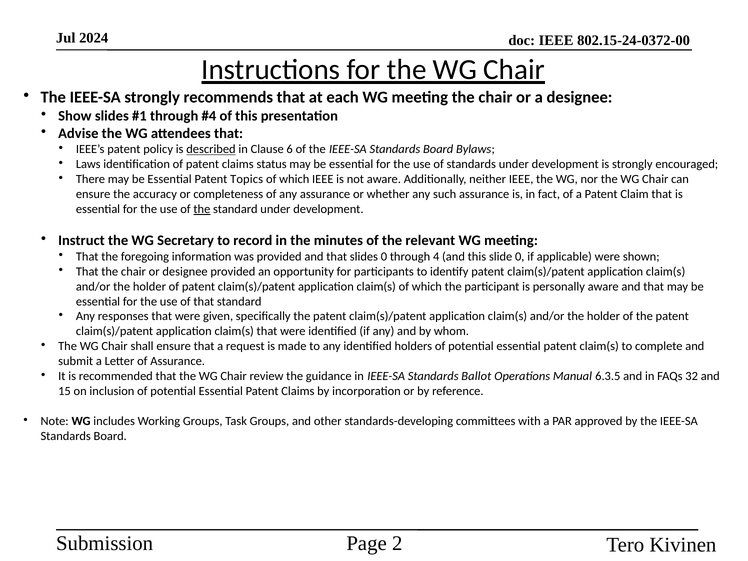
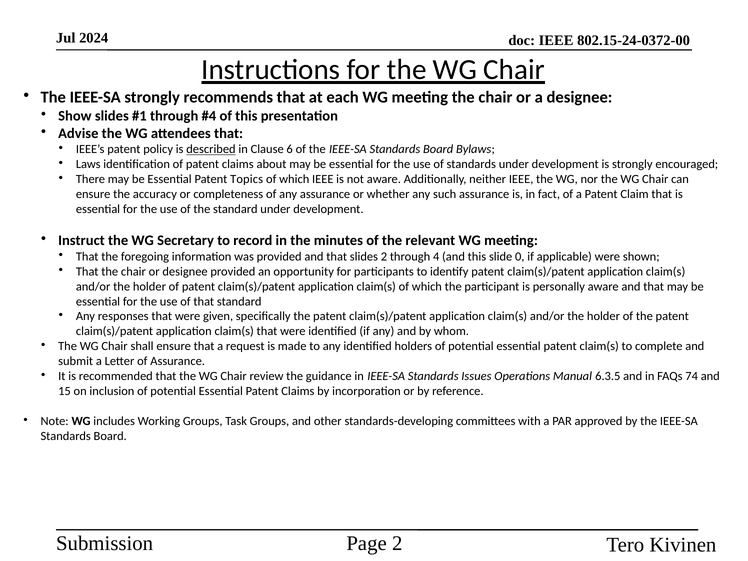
status: status -> about (272, 164)
the underline: present -> none (202, 209)
slides 0: 0 -> 2 (384, 257)
Ballot: Ballot -> Issues (476, 376)
32: 32 -> 74 (692, 376)
